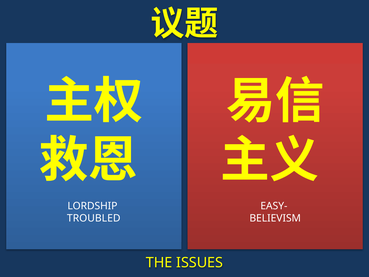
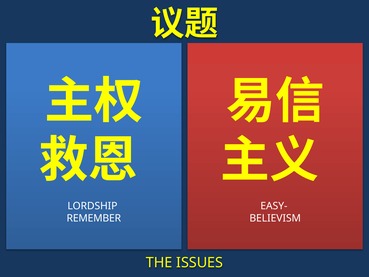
TROUBLED: TROUBLED -> REMEMBER (94, 218)
